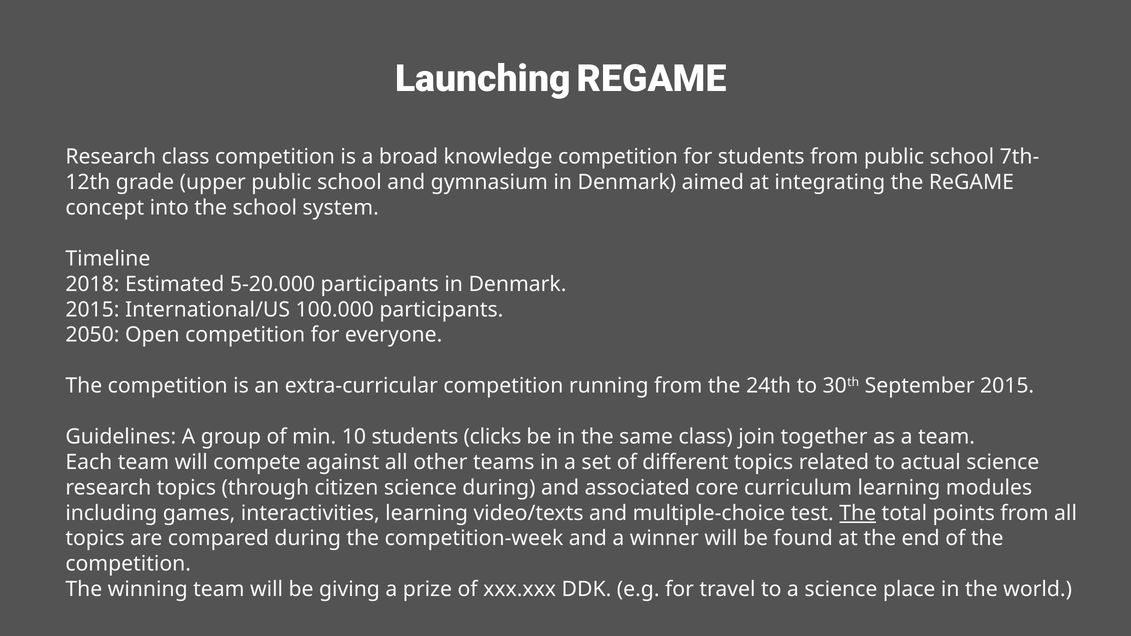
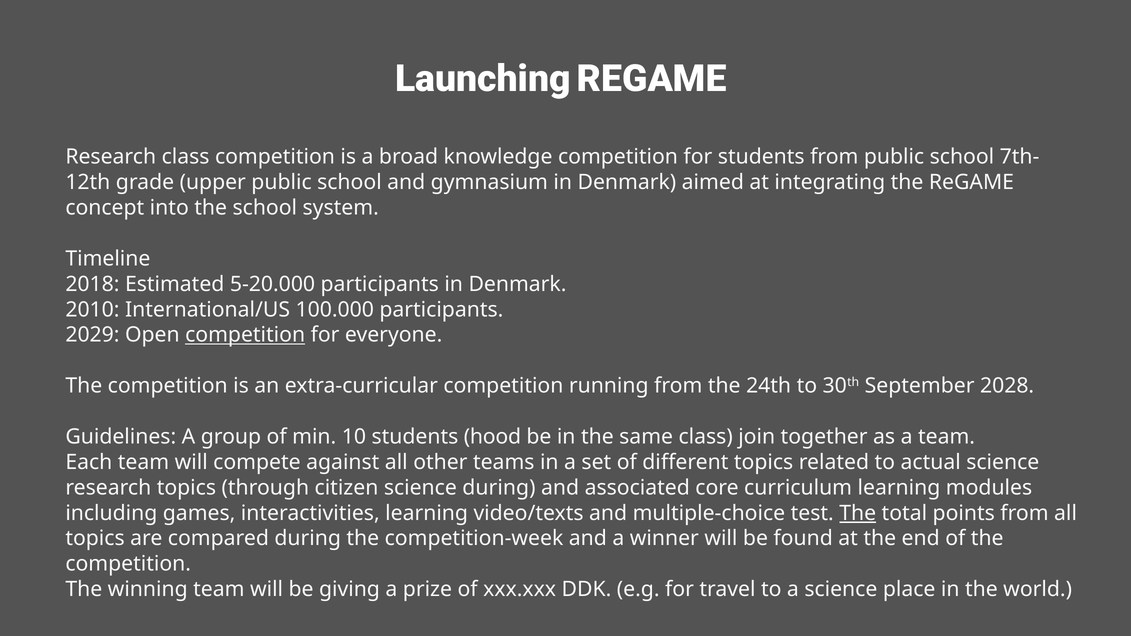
2015: 2015 -> 2010 (92, 310)
2050: 2050 -> 2029 (92, 335)
competition underline: none -> present (245, 335)
September 2015: 2015 -> 2028 (1007, 386)
clicks: clicks -> hood (492, 437)
